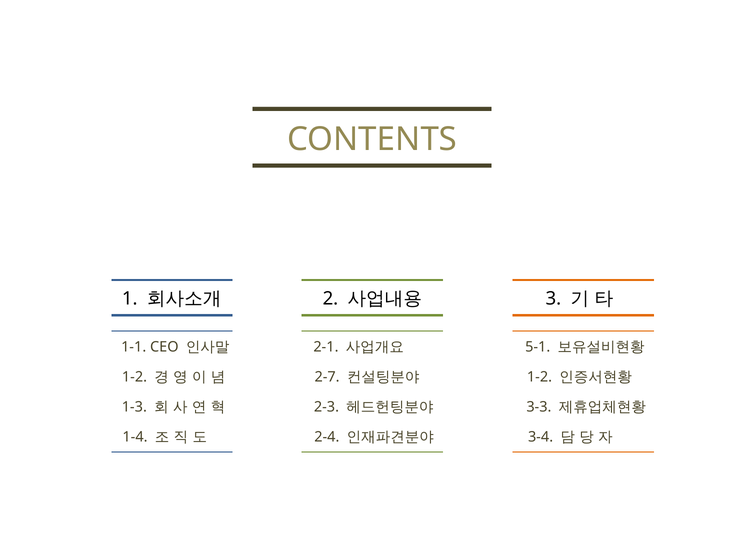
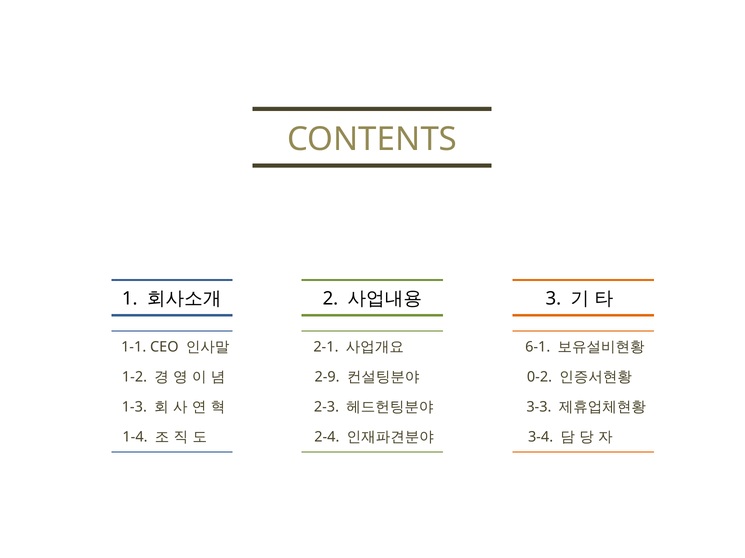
5-1: 5-1 -> 6-1 (538, 348)
2-7: 2-7 -> 2-9 (327, 378)
1-2: 1-2 -> 0-2 (540, 378)
